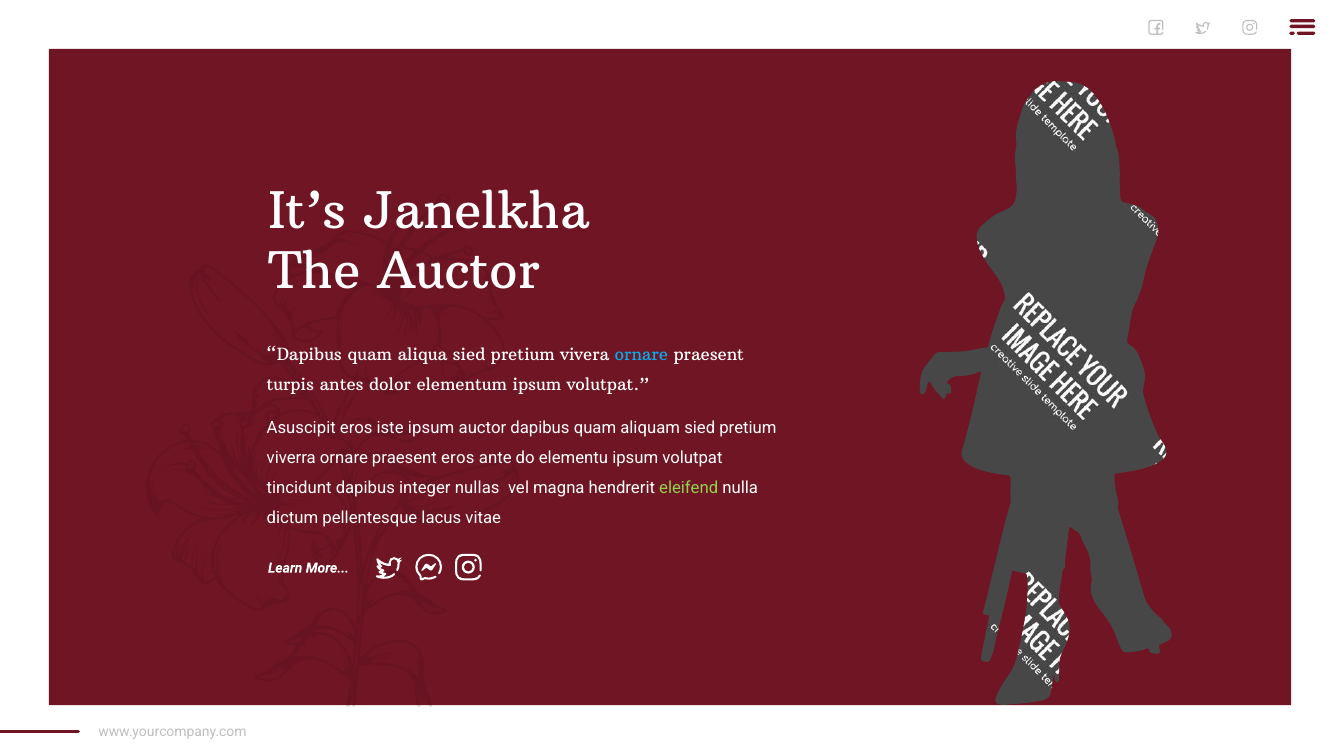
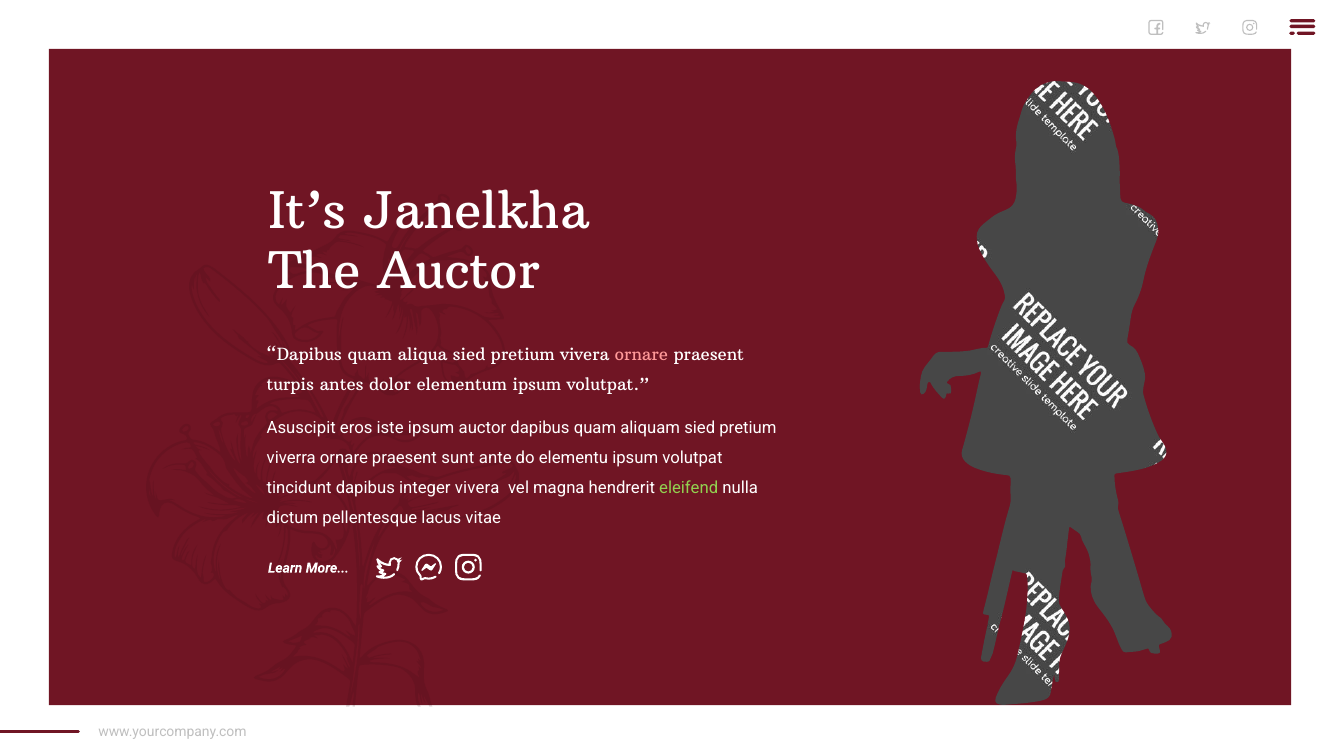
ornare colour: light blue -> pink (641, 355)
praesent eros: eros -> sunt (458, 458)
integer nullas: nullas -> vivera (477, 488)
